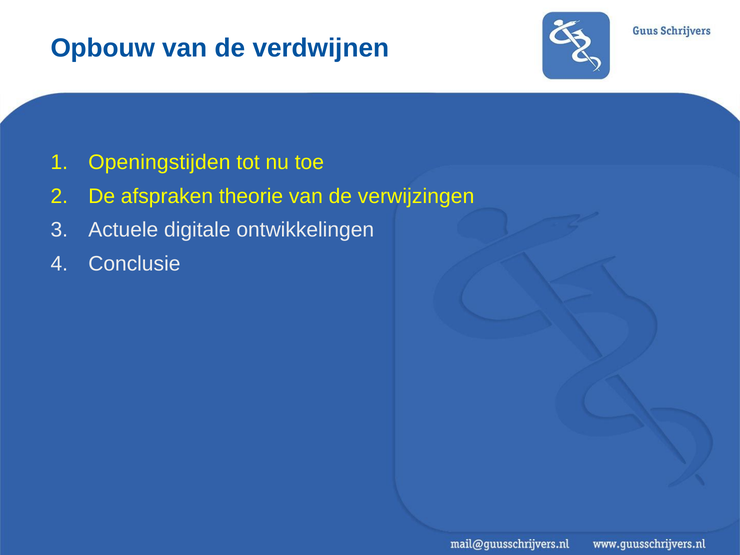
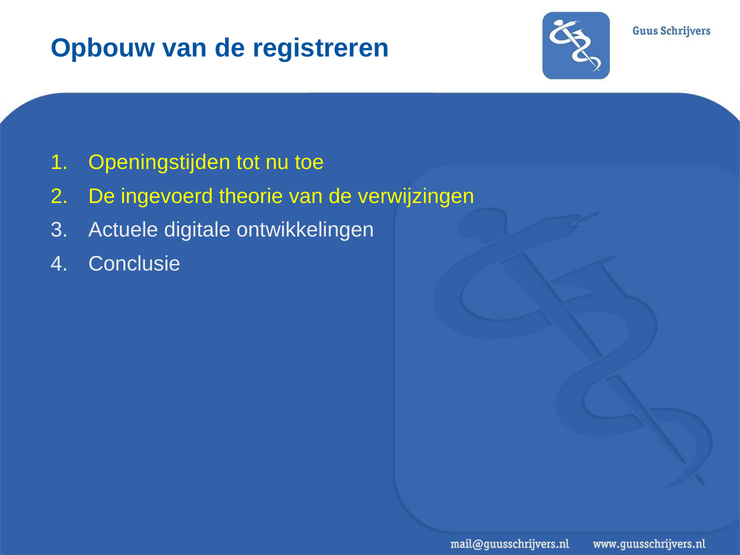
verdwijnen: verdwijnen -> registreren (321, 48)
afspraken: afspraken -> ingevoerd (167, 196)
